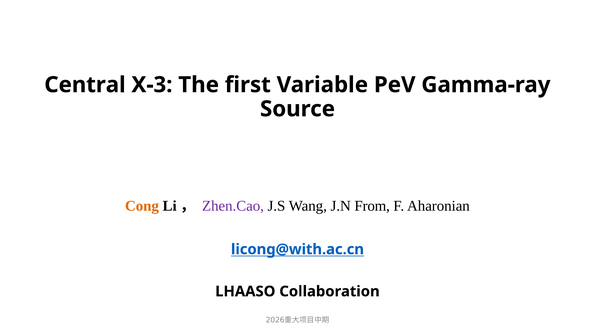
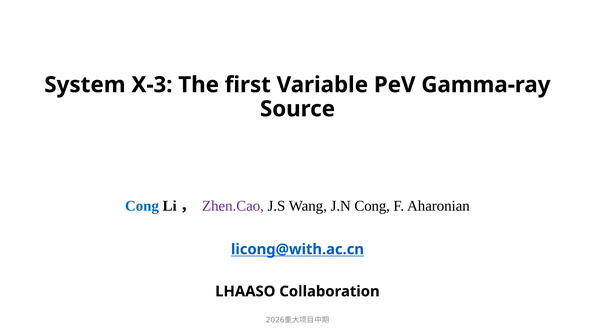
Central: Central -> System (85, 85)
Cong colour: orange -> blue (142, 206)
J.N From: From -> Cong (372, 206)
